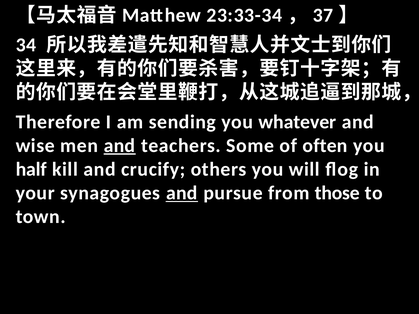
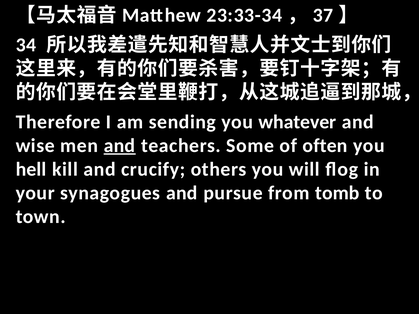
half: half -> hell (31, 169)
and underline: present -> none (182, 193)
those: those -> tomb (337, 193)
